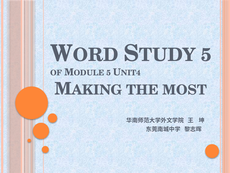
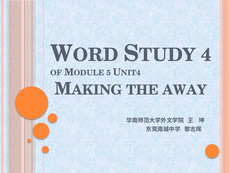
5: 5 -> 4 (206, 55)
MOST: MOST -> AWAY (185, 90)
